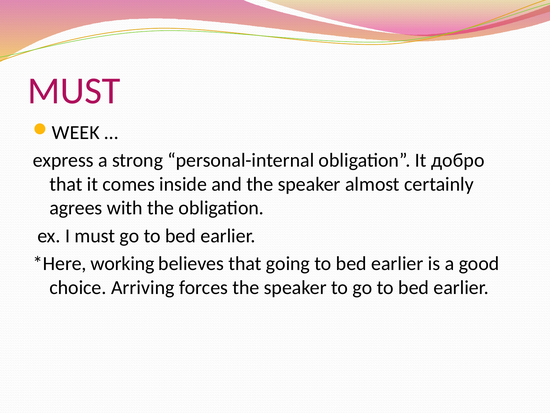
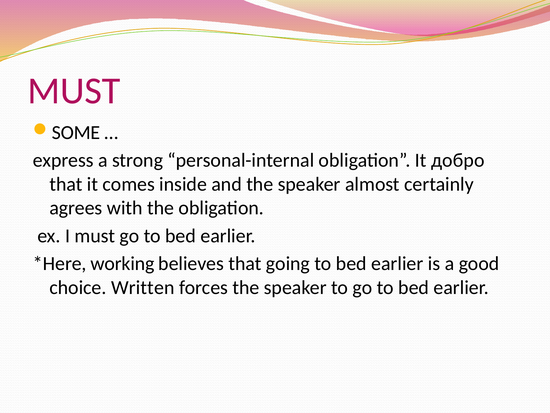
WEEK: WEEK -> SOME (76, 132)
Arriving: Arriving -> Written (143, 287)
